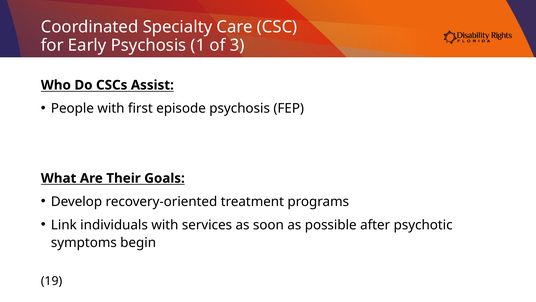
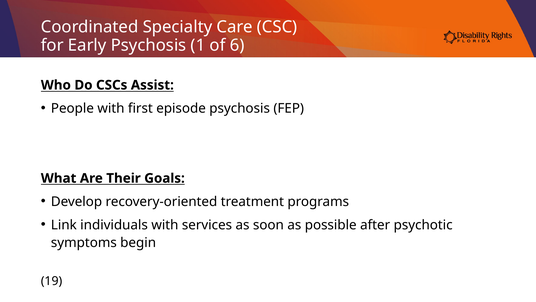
3: 3 -> 6 (237, 45)
